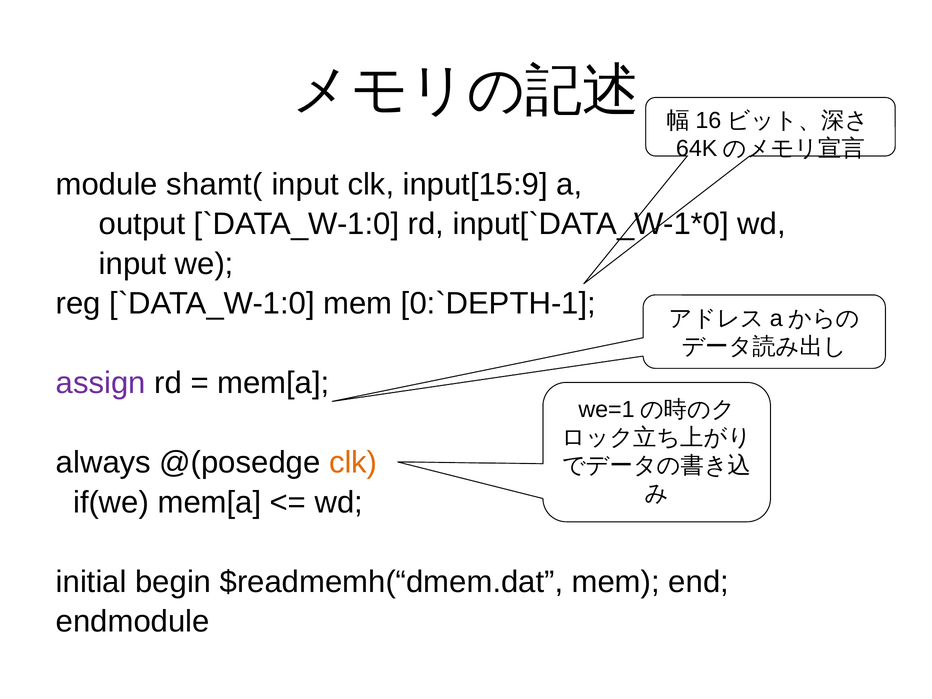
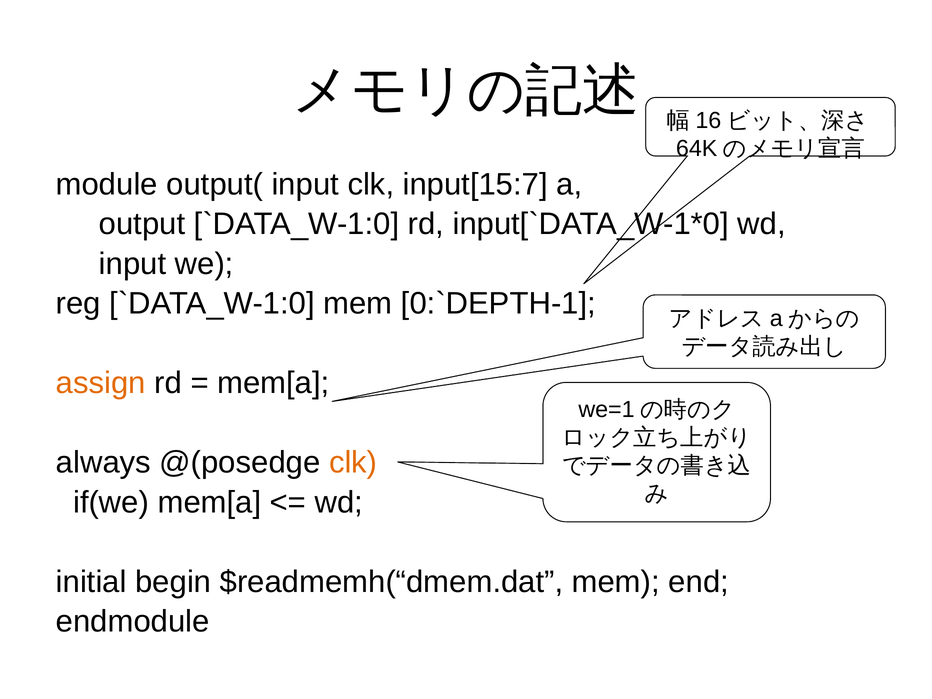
shamt(: shamt( -> output( (215, 184)
input[15:9: input[15:9 -> input[15:7 (475, 184)
assign colour: purple -> orange (101, 383)
